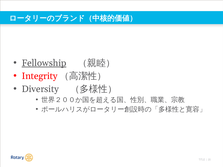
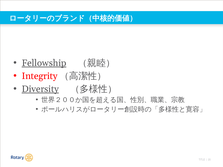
Diversity underline: none -> present (40, 89)
